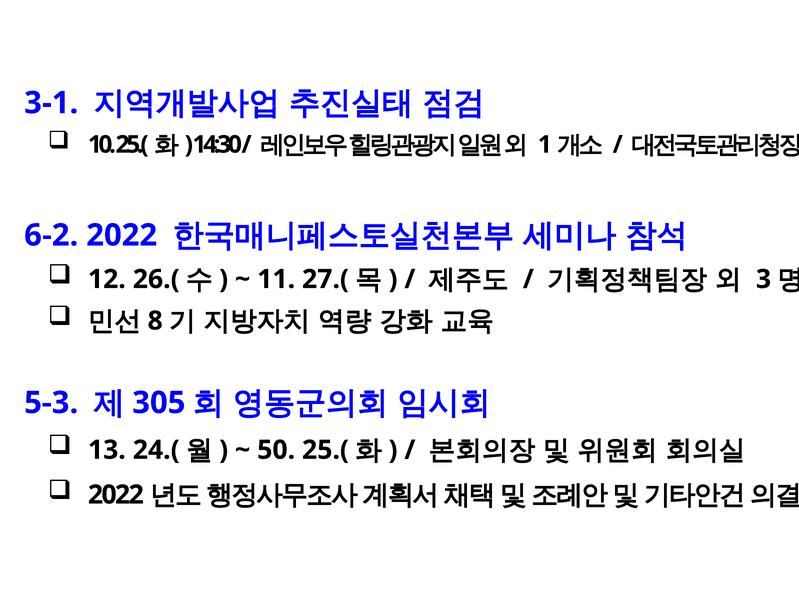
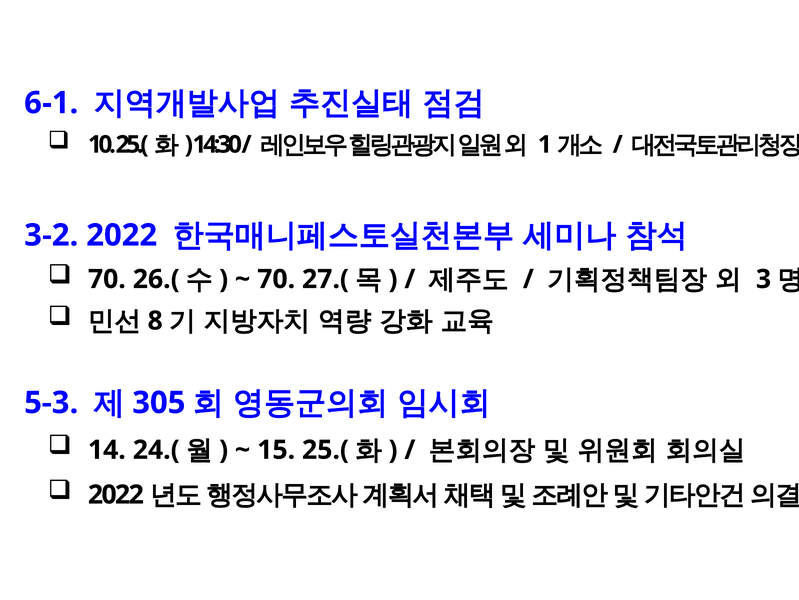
3-1: 3-1 -> 6-1 (51, 103)
6-2: 6-2 -> 3-2 (51, 235)
12: 12 -> 70 (107, 279)
11: 11 -> 70 (276, 279)
13: 13 -> 14 (107, 449)
50: 50 -> 15 (276, 449)
